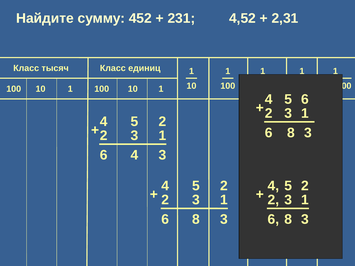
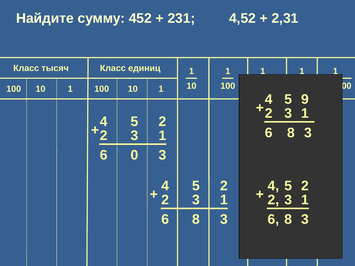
5 6: 6 -> 9 (305, 99)
6 4: 4 -> 0 (134, 155)
